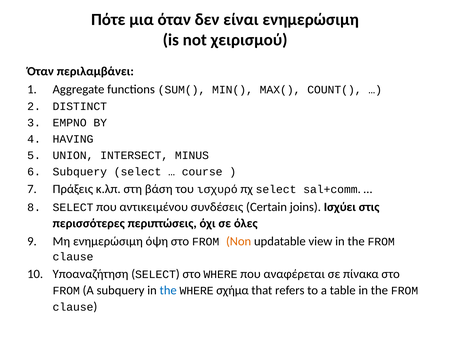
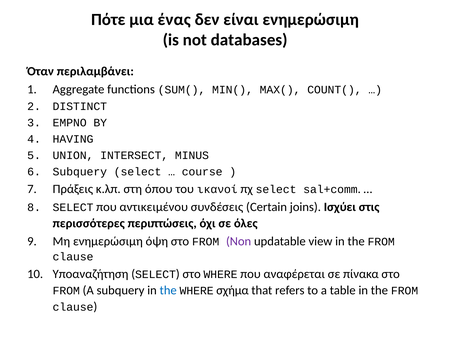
μια όταν: όταν -> ένας (174, 19)
χειρισμού: χειρισμού -> databases (249, 40)
βάση: βάση -> όπου (159, 189)
ισχυρό: ισχυρό -> ικανοί (217, 189)
Non colour: orange -> purple (239, 241)
